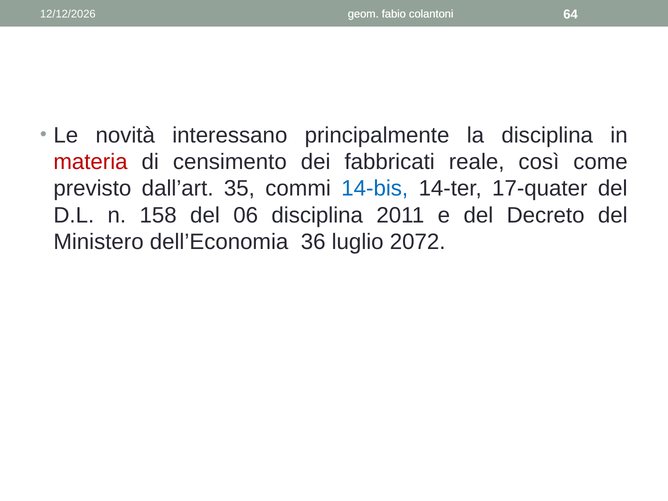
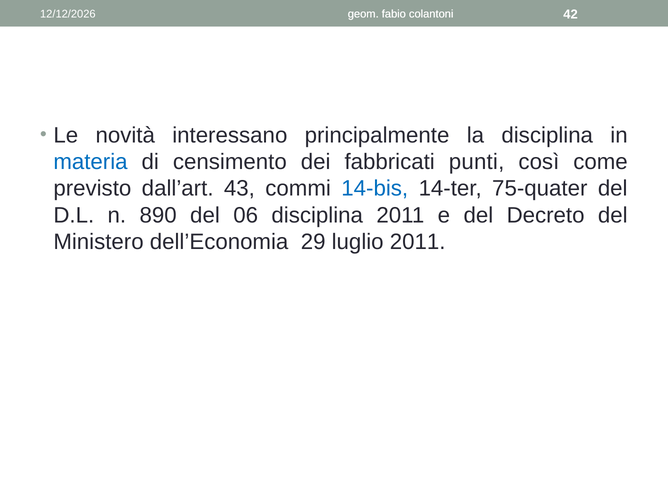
64: 64 -> 42 (571, 14)
materia colour: red -> blue (90, 162)
reale: reale -> punti (477, 162)
35: 35 -> 43 (239, 189)
17-quater: 17-quater -> 75-quater (540, 189)
158: 158 -> 890 (158, 215)
36: 36 -> 29 (313, 242)
luglio 2072: 2072 -> 2011 (418, 242)
